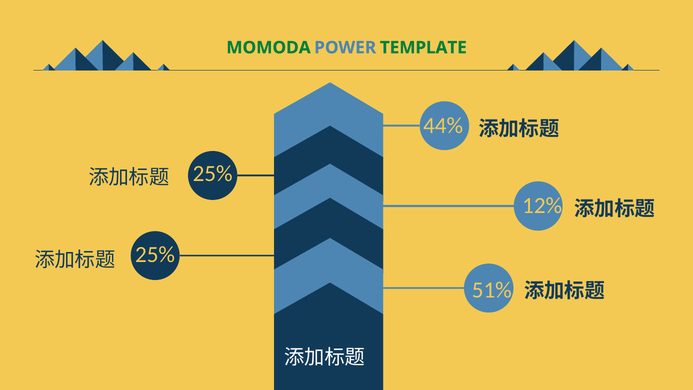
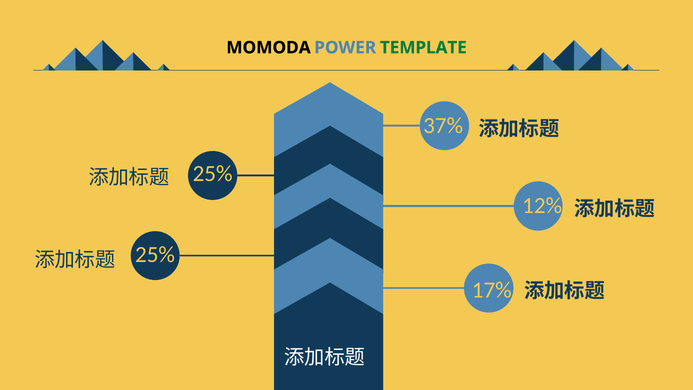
MOMODA colour: green -> black (268, 48)
44%: 44% -> 37% (443, 126)
51%: 51% -> 17% (492, 290)
